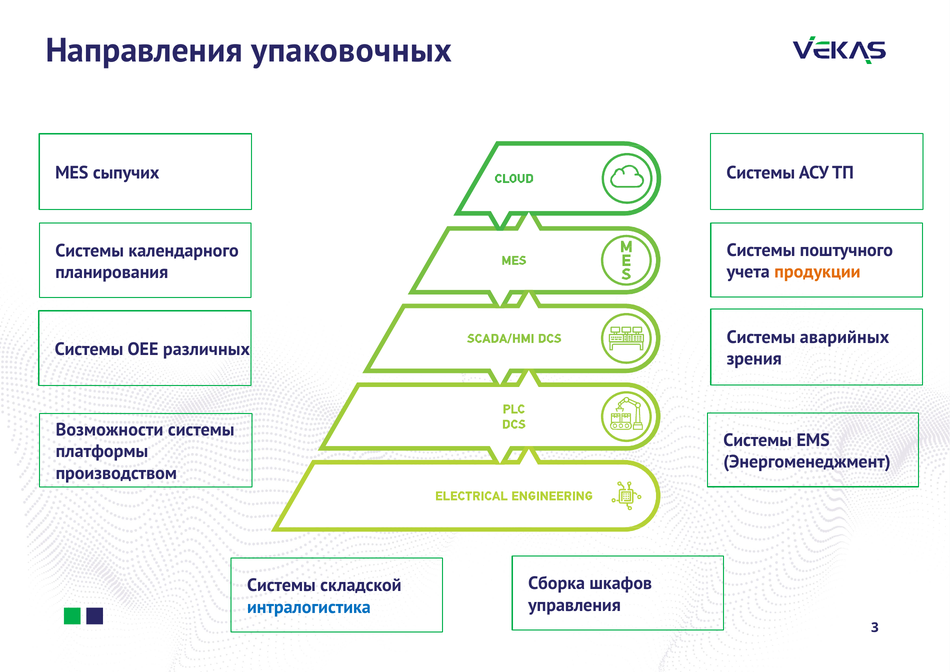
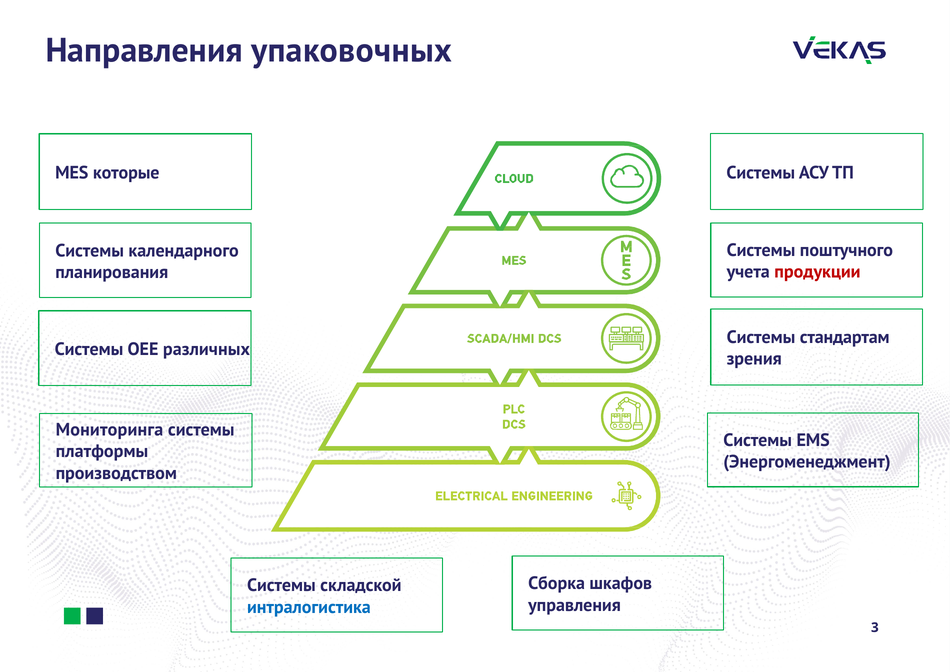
сыпучих: сыпучих -> которые (126, 173)
продукции colour: orange -> red (817, 272)
аварийных: аварийных -> стандартам (845, 337)
Возможности: Возможности -> Мониторинга (109, 430)
